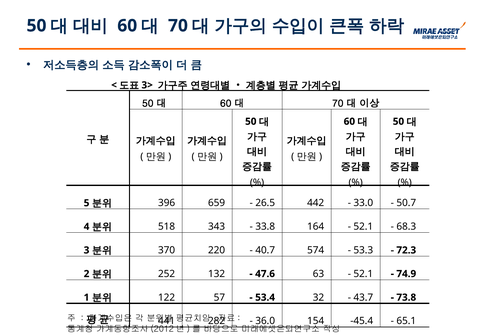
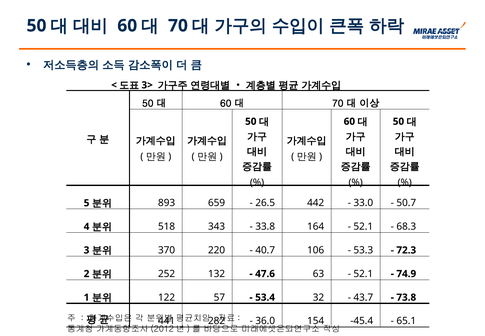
396: 396 -> 893 (167, 203)
574: 574 -> 106 (316, 250)
